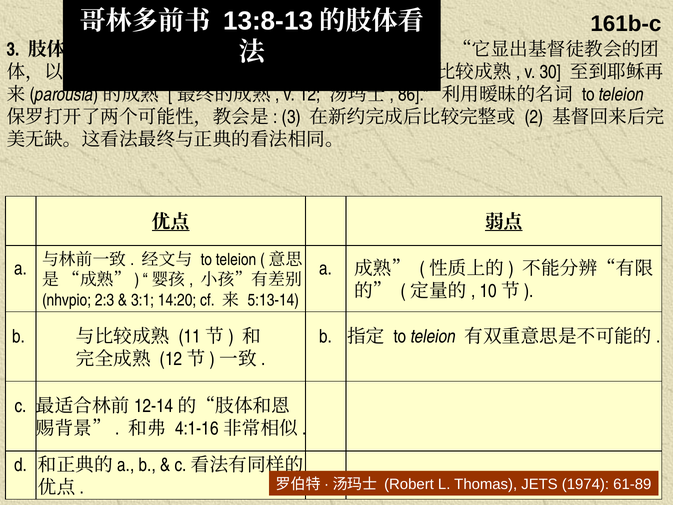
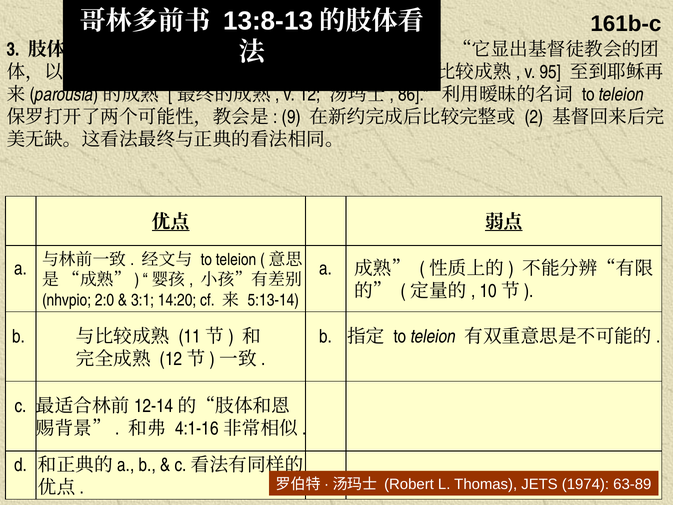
30: 30 -> 95 (551, 72)
3: 3 -> 9 (291, 117)
2:3: 2:3 -> 2:0 (105, 300)
61-89: 61-89 -> 63-89 (632, 484)
